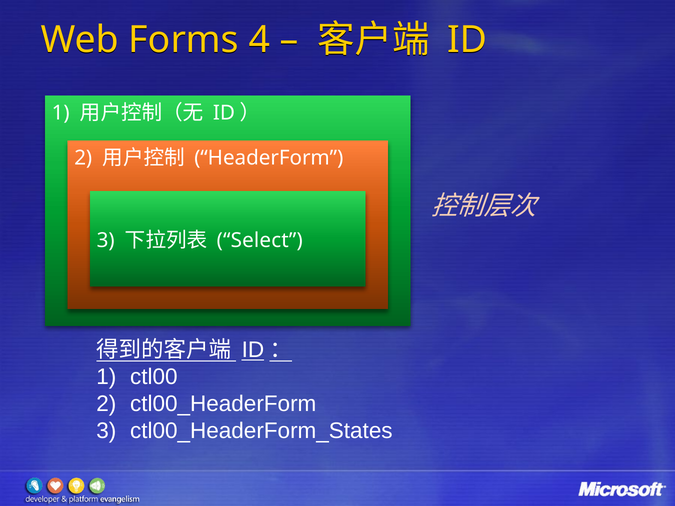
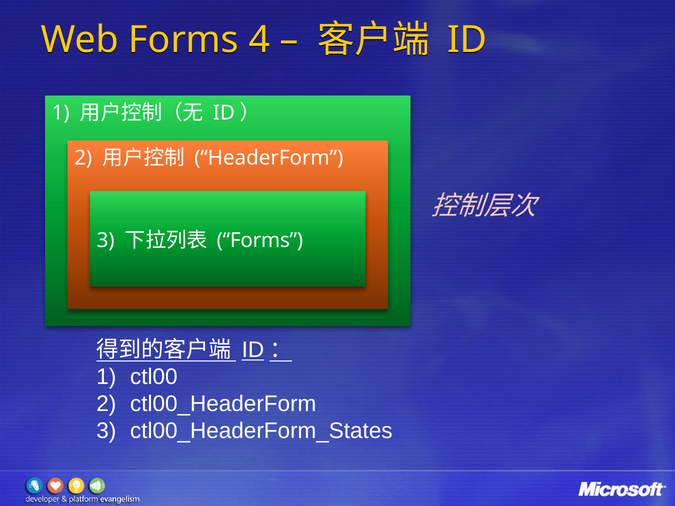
Select: Select -> Forms (260, 240)
